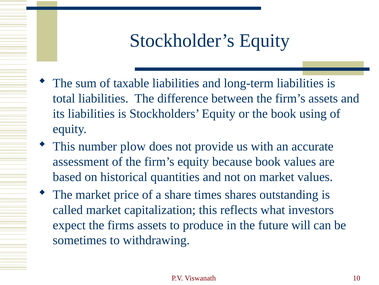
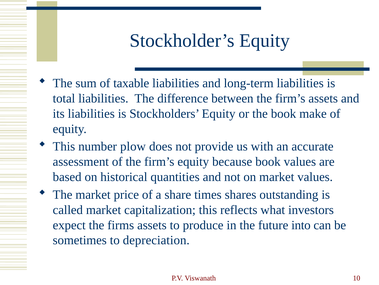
using: using -> make (313, 113)
will: will -> into (301, 224)
withdrawing: withdrawing -> depreciation (156, 240)
